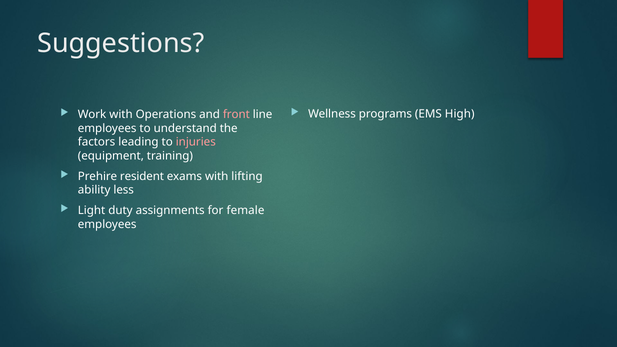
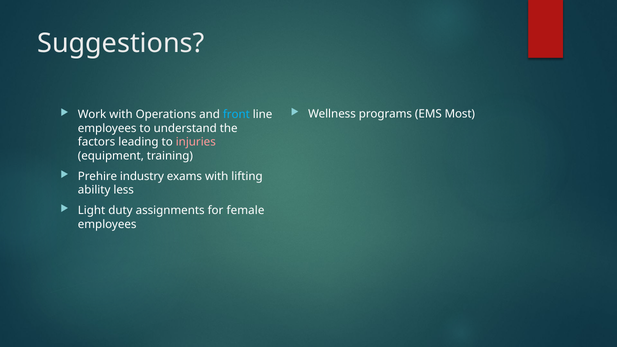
High: High -> Most (460, 114)
front colour: pink -> light blue (236, 114)
resident: resident -> industry (142, 176)
